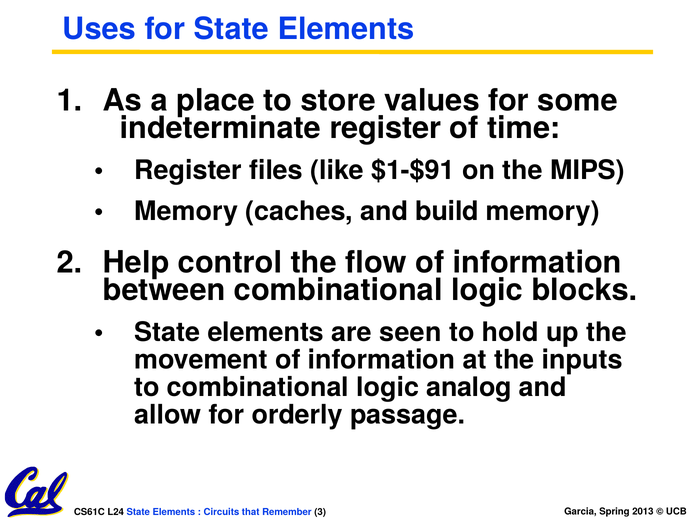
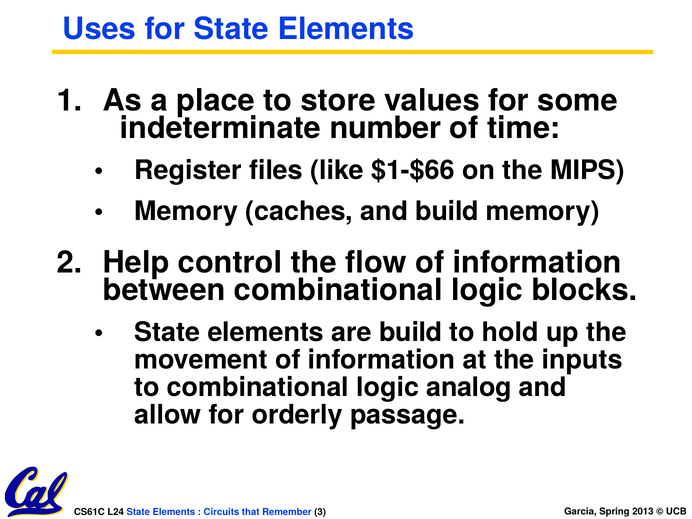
indeterminate register: register -> number (385, 128)
$1-$91: $1-$91 -> $1-$66 (413, 170)
are seen: seen -> build (411, 333)
